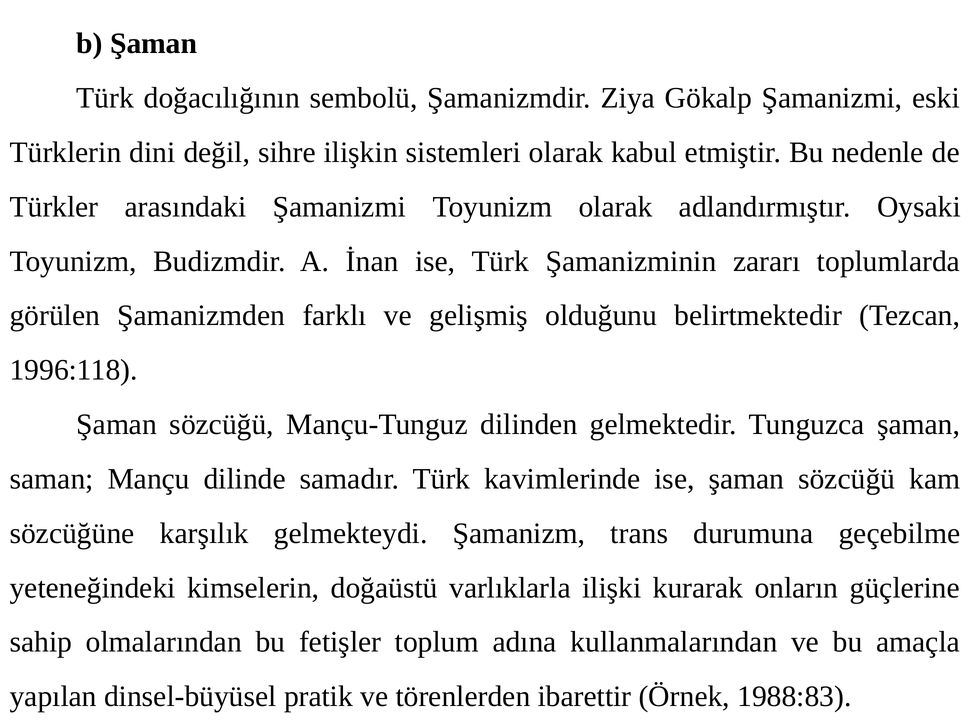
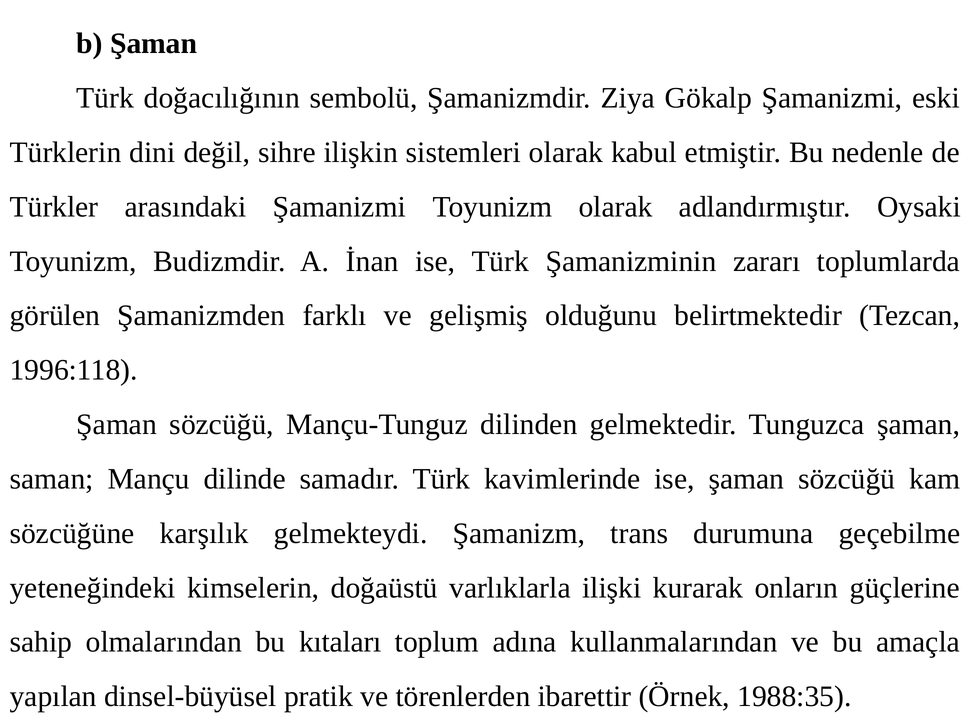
fetişler: fetişler -> kıtaları (340, 642)
1988:83: 1988:83 -> 1988:35 (794, 697)
